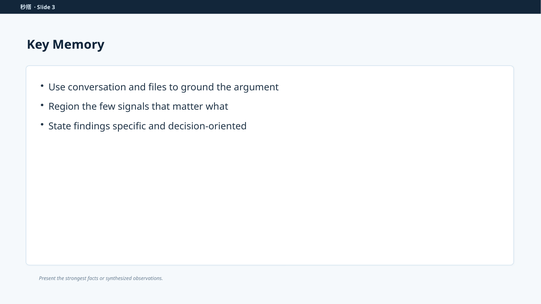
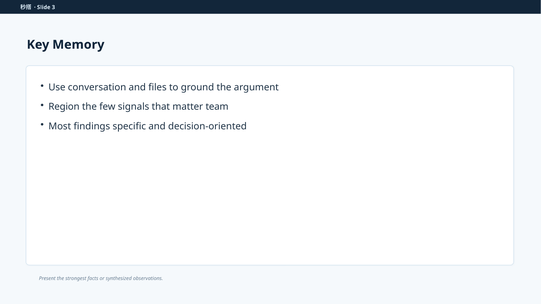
what: what -> team (217, 107)
State: State -> Most (60, 126)
